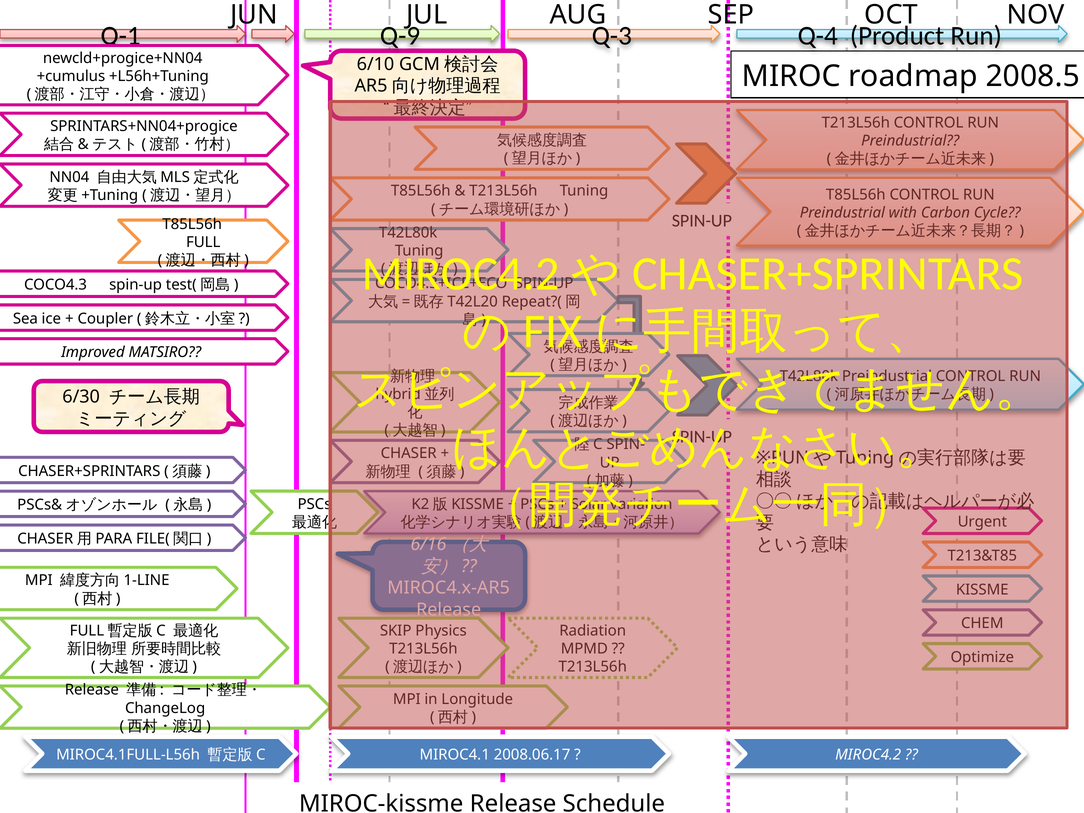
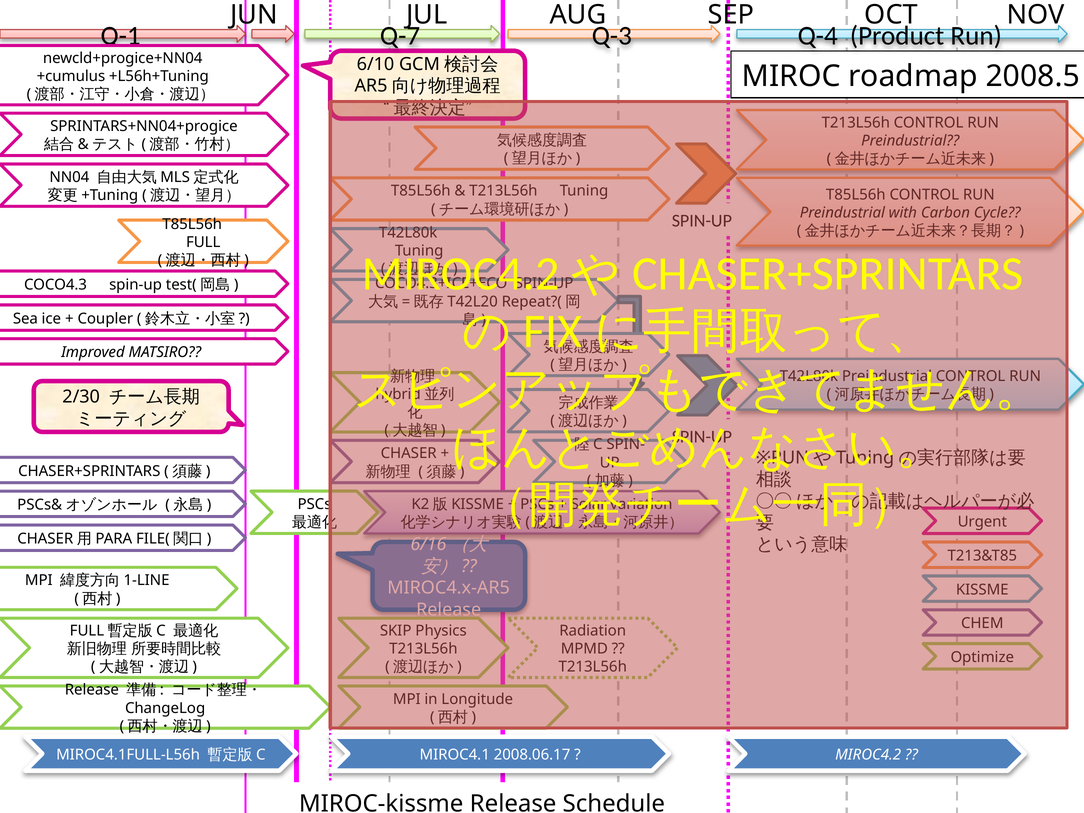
Q-9: Q-9 -> Q-7 (400, 36)
6/30: 6/30 -> 2/30 (81, 397)
